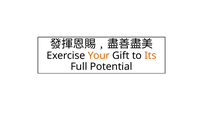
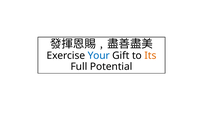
Your colour: orange -> blue (99, 56)
